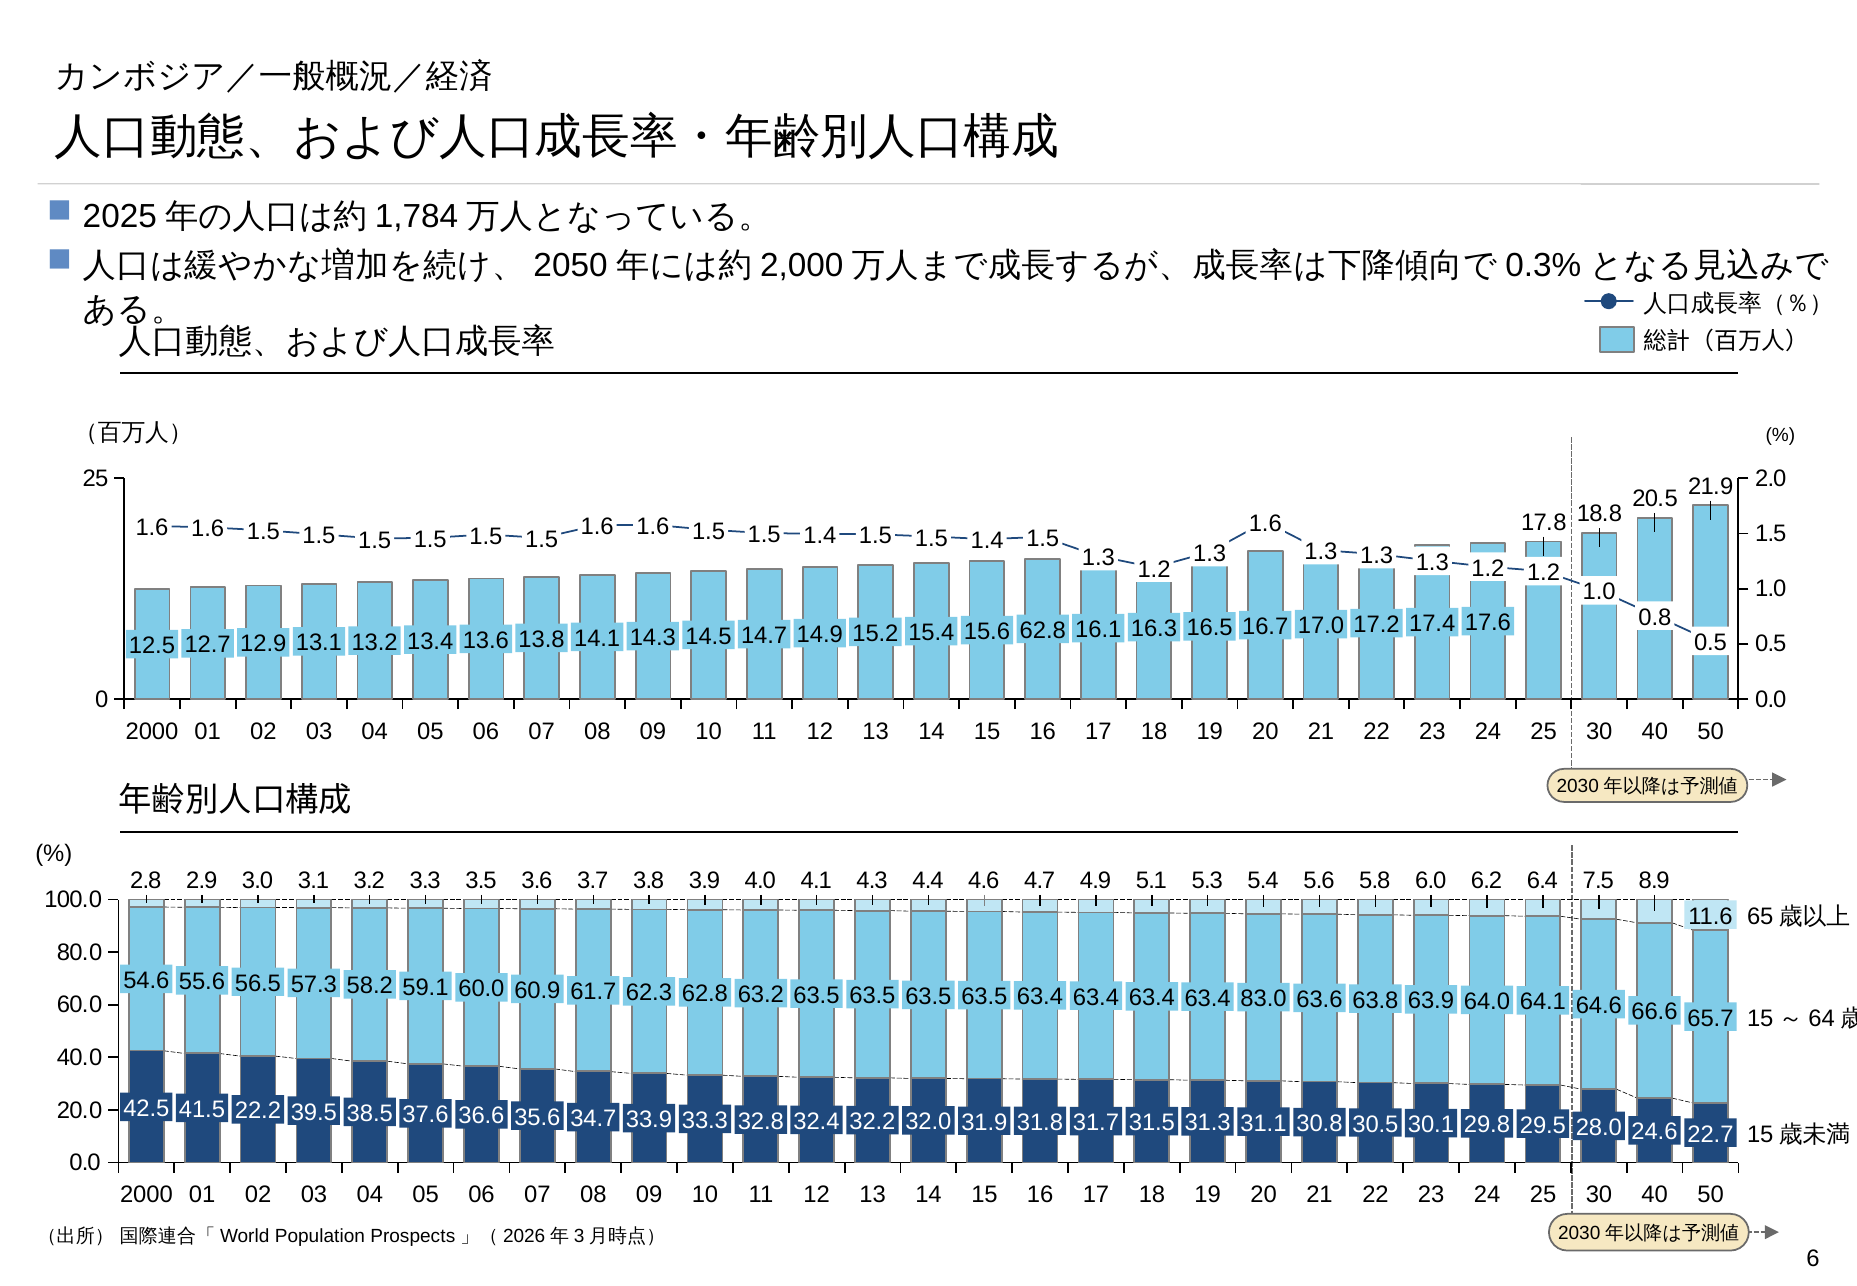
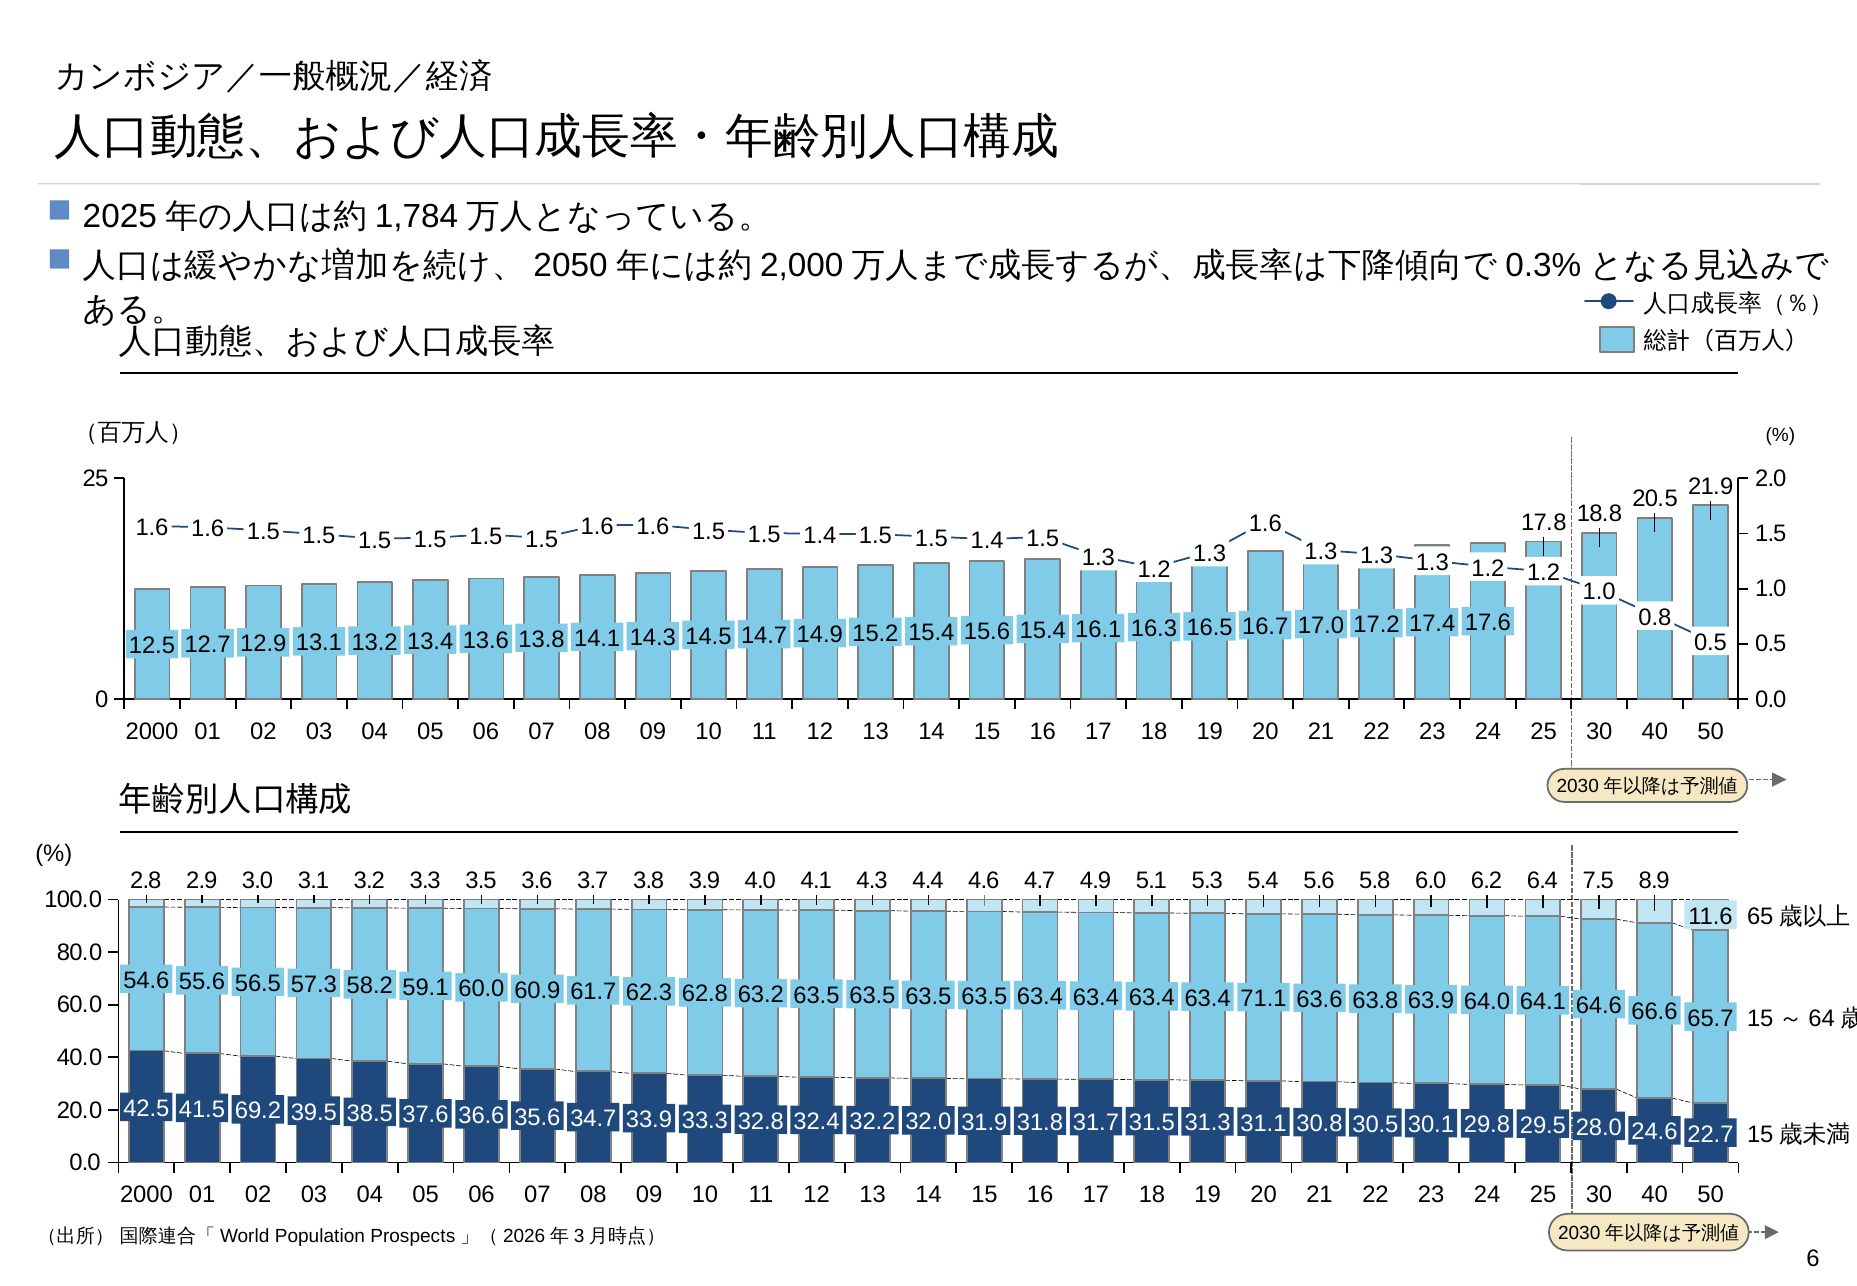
62.8: 62.8 -> 15.4 (1043, 630)
83.0: 83.0 -> 71.1 (1264, 999)
22.2: 22.2 -> 69.2 (258, 1111)
